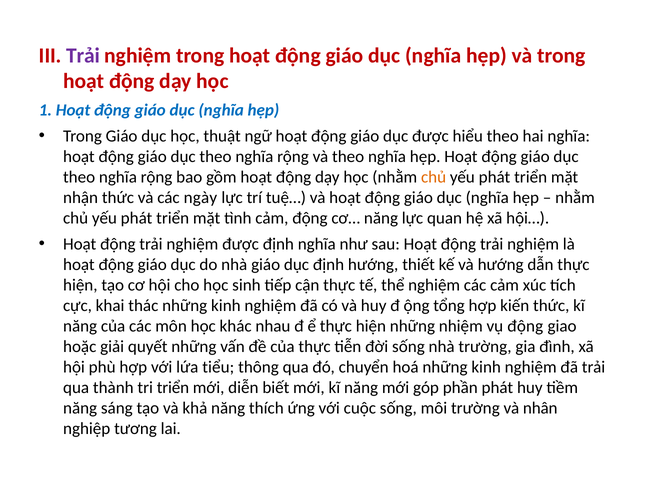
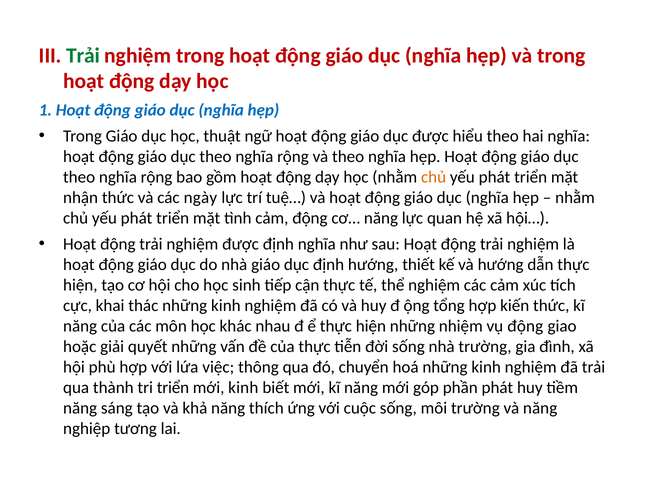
Trải colour: purple -> green (83, 55)
tiểu: tiểu -> việc (218, 367)
mới diễn: diễn -> kinh (243, 388)
và nhân: nhân -> năng (540, 408)
